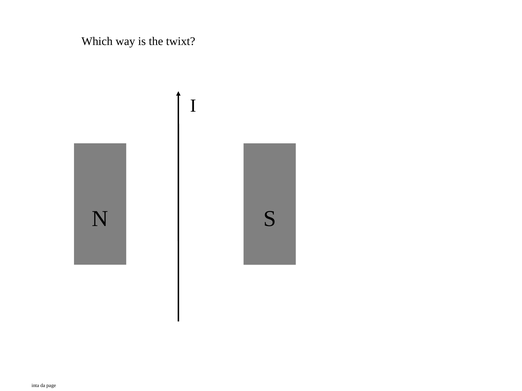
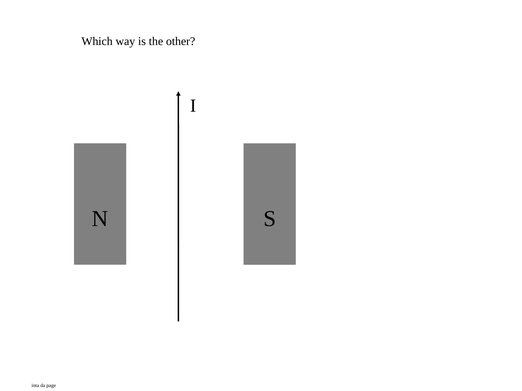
twixt: twixt -> other (181, 41)
